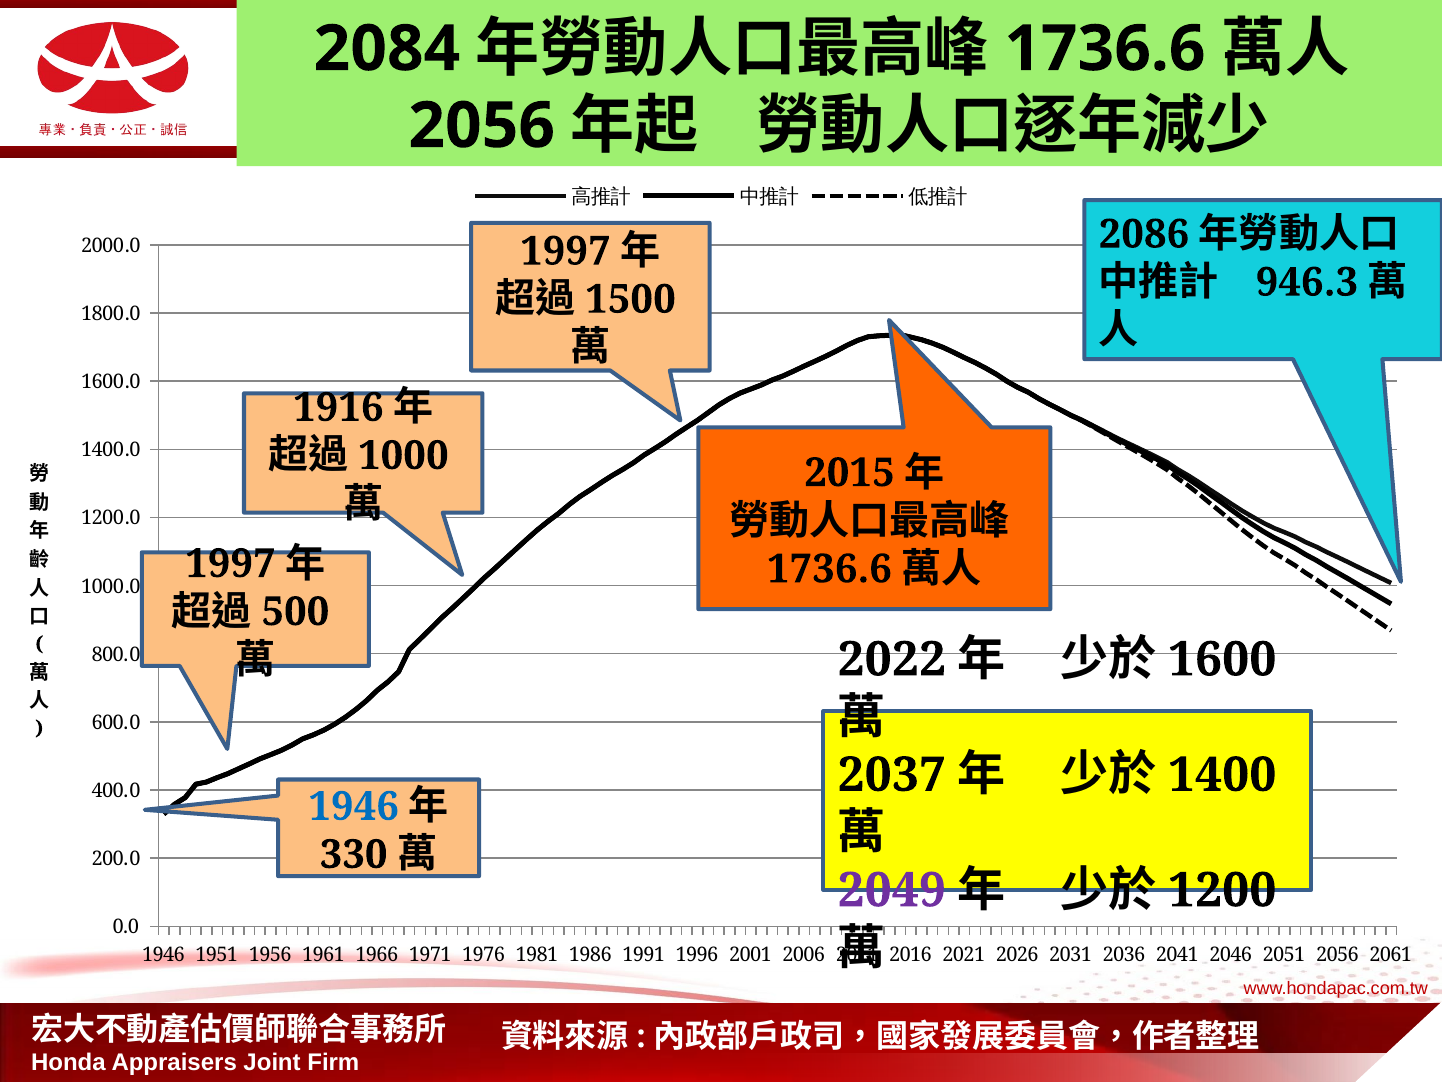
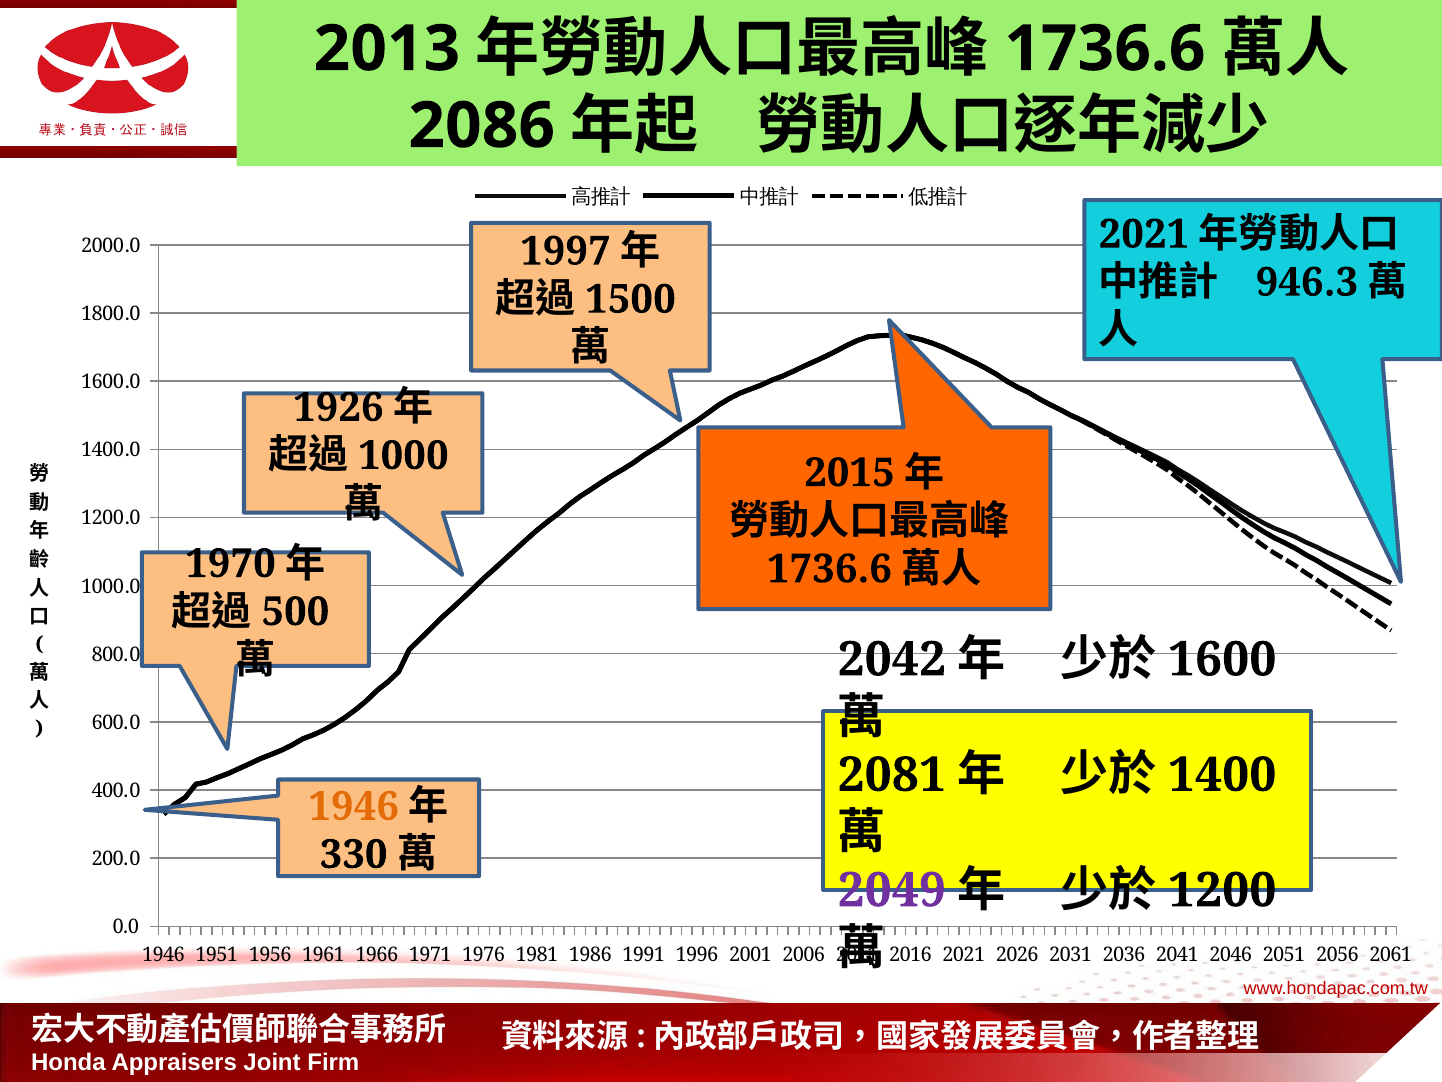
2084: 2084 -> 2013 (387, 49)
2056: 2056 -> 2086 (482, 126)
2086: 2086 -> 2021 (1144, 234)
1916: 1916 -> 1926 (338, 407)
1997: 1997 -> 1970 (230, 564)
2022: 2022 -> 2042 (892, 659)
2037: 2037 -> 2081 (892, 775)
1946 colour: blue -> orange (354, 806)
